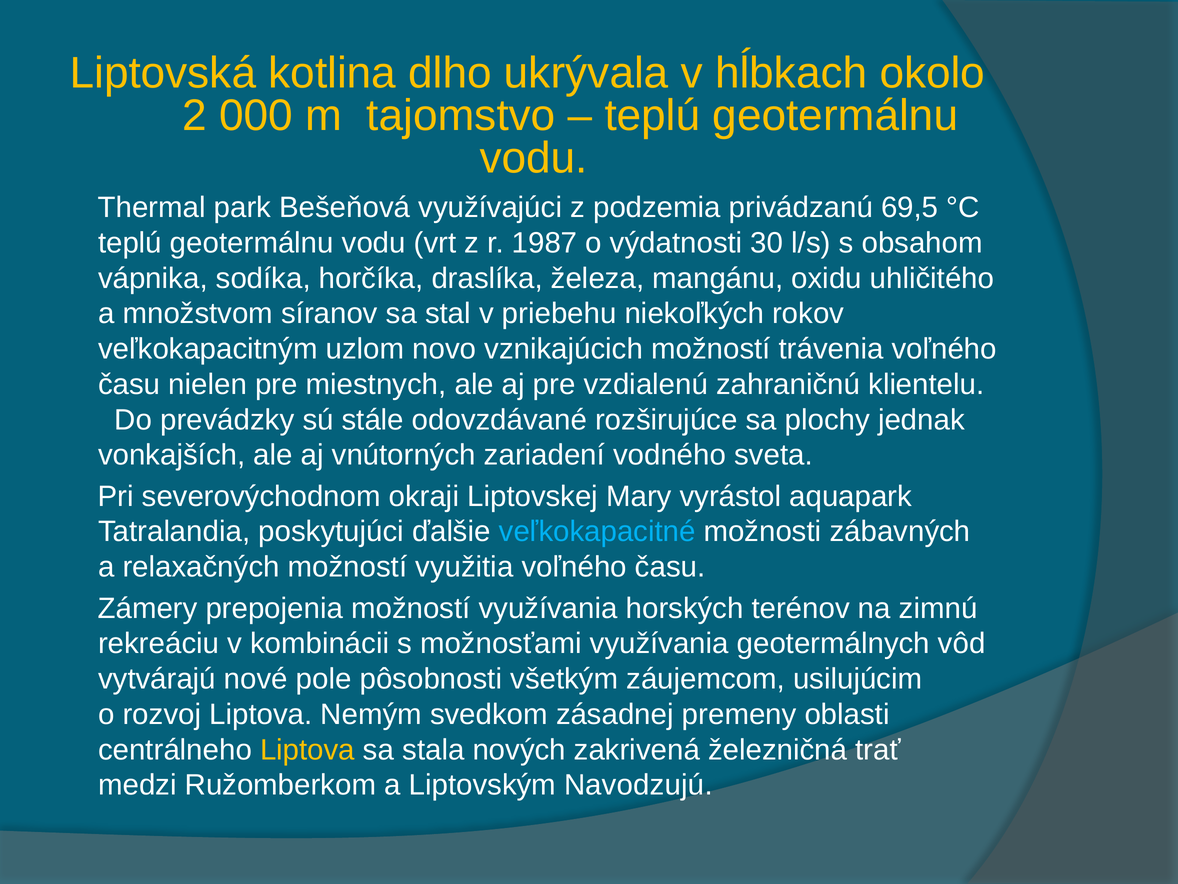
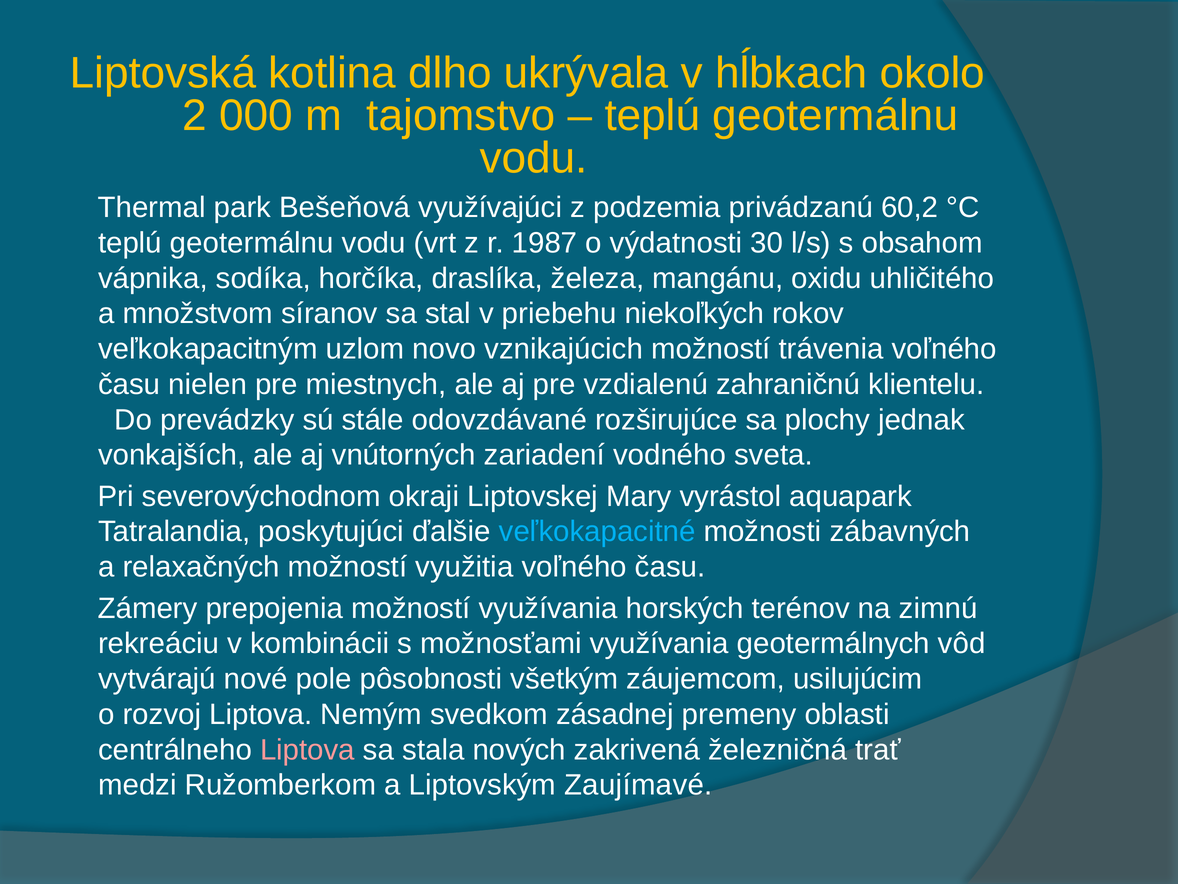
69,5: 69,5 -> 60,2 (910, 208)
Liptova colour: yellow -> pink (307, 749)
Navodzujú: Navodzujú -> Zaujímavé (638, 785)
